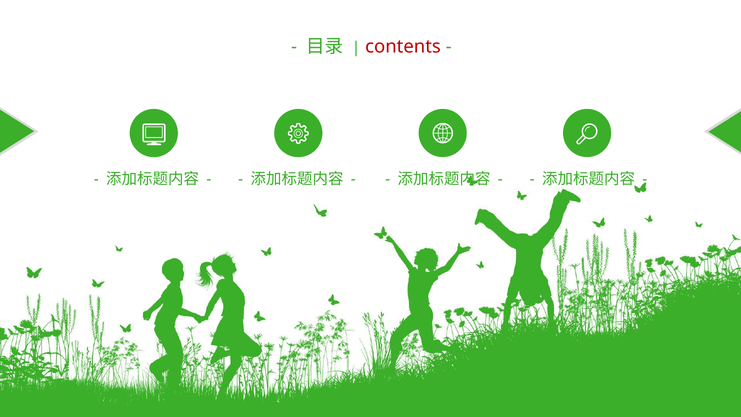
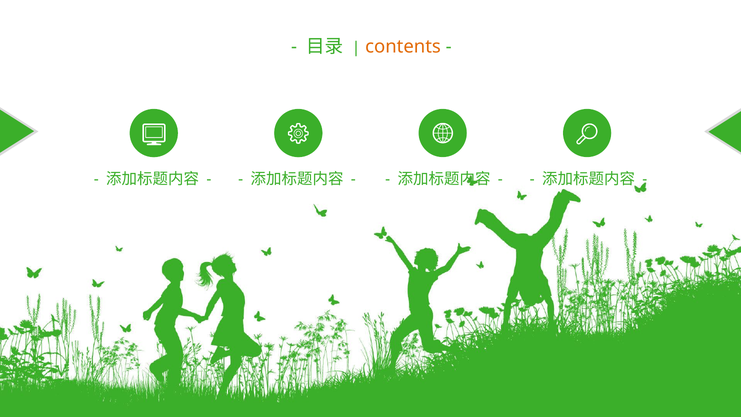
contents colour: red -> orange (403, 47)
